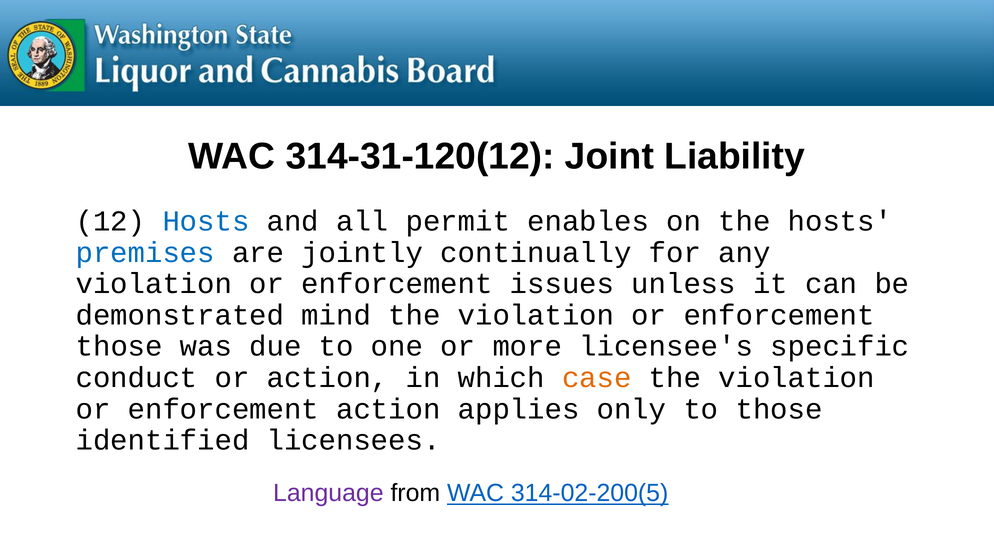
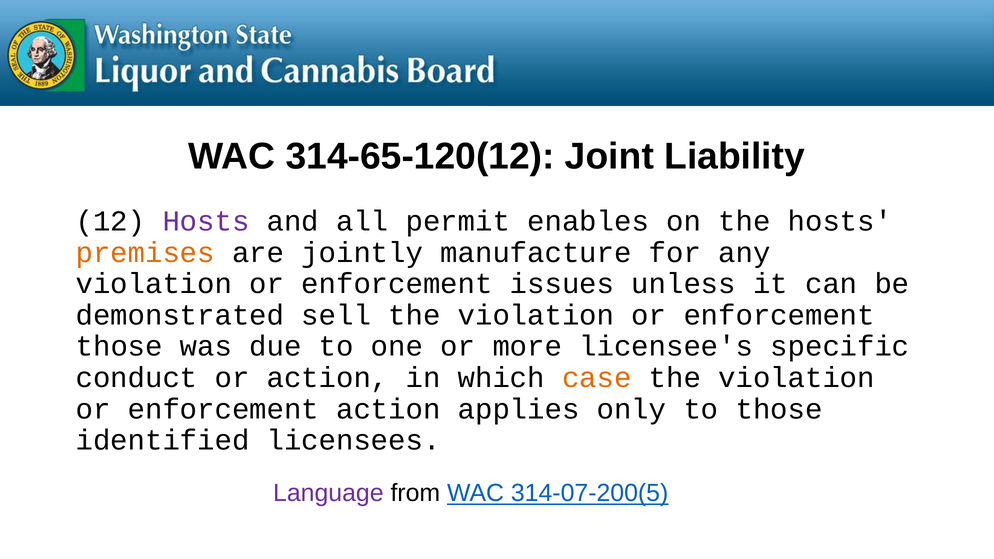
314-31-120(12: 314-31-120(12 -> 314-65-120(12 (420, 157)
Hosts colour: blue -> purple (206, 221)
premises colour: blue -> orange (145, 253)
continually: continually -> manufacture (536, 253)
mind: mind -> sell (336, 315)
314-02-200(5: 314-02-200(5 -> 314-07-200(5 (590, 493)
